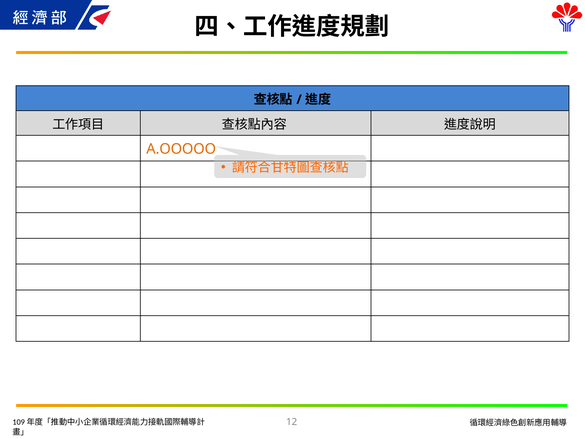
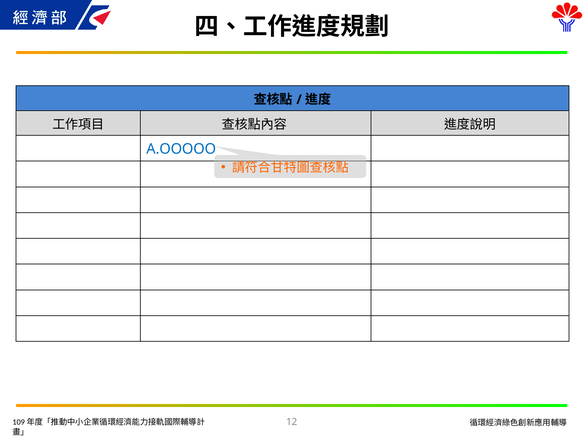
A.OOOOO colour: orange -> blue (181, 149)
